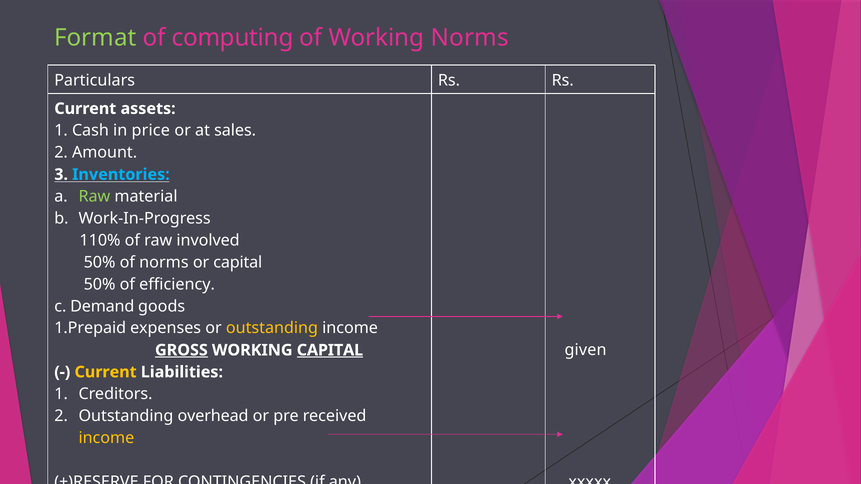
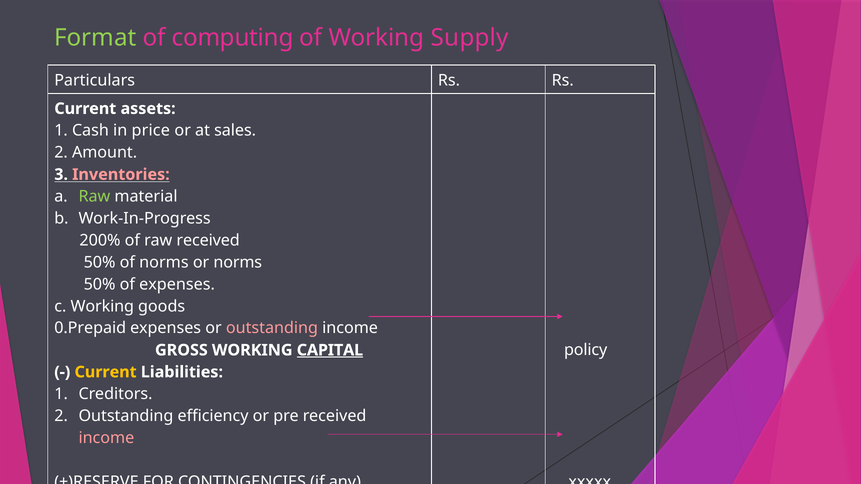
Working Norms: Norms -> Supply (470, 38)
Inventories colour: light blue -> pink (121, 175)
110%: 110% -> 200% (100, 240)
raw involved: involved -> received (208, 240)
or capital: capital -> norms (238, 262)
of efficiency: efficiency -> expenses (177, 284)
c Demand: Demand -> Working (102, 306)
1.Prepaid: 1.Prepaid -> 0.Prepaid (90, 328)
outstanding colour: yellow -> pink (272, 328)
given: given -> policy (586, 350)
GROSS underline: present -> none (181, 350)
overhead: overhead -> efficiency (213, 416)
income colour: yellow -> pink (106, 438)
